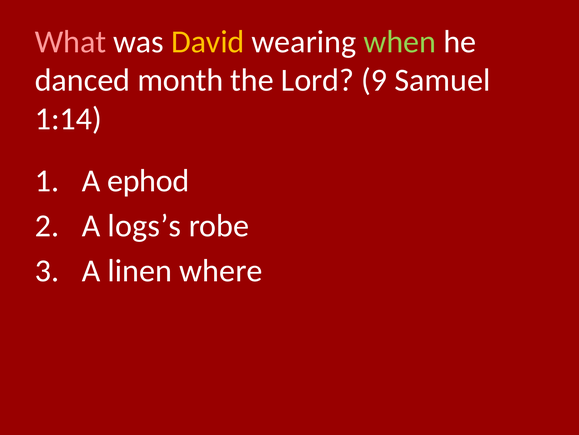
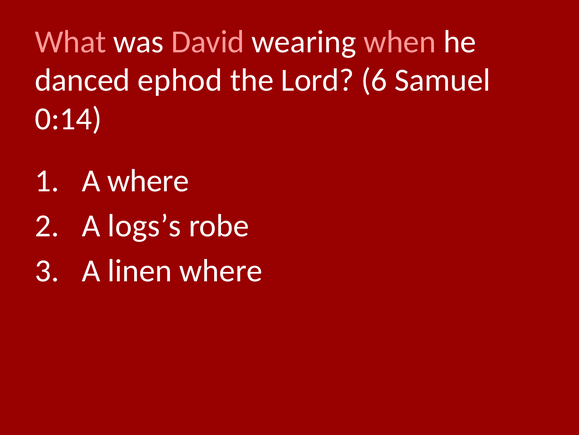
David colour: yellow -> pink (208, 42)
when colour: light green -> pink (400, 42)
month: month -> ephod (180, 80)
9: 9 -> 6 (374, 80)
1:14: 1:14 -> 0:14 (68, 119)
A ephod: ephod -> where (148, 180)
